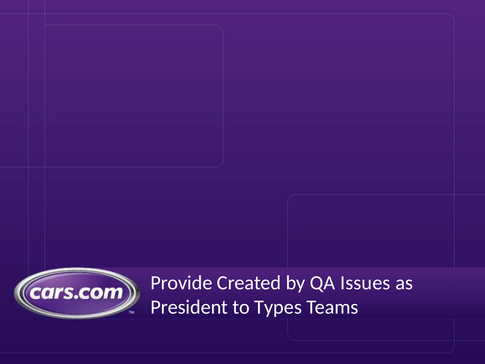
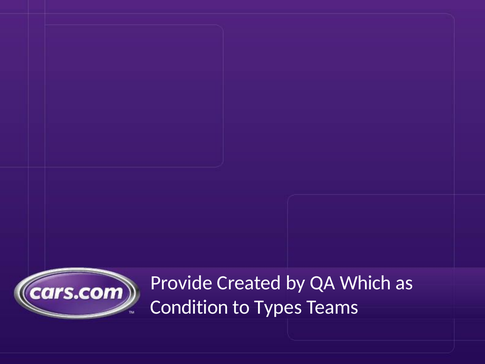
Issues: Issues -> Which (366, 283)
President: President -> Condition (189, 307)
